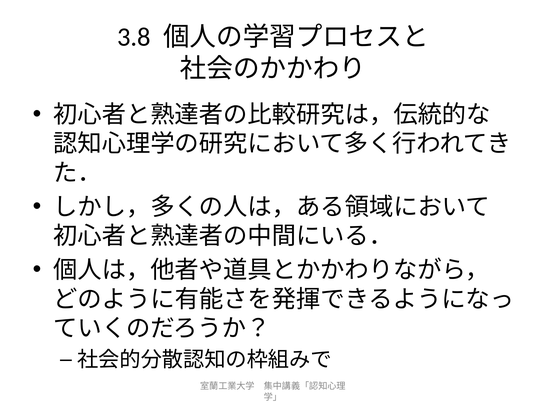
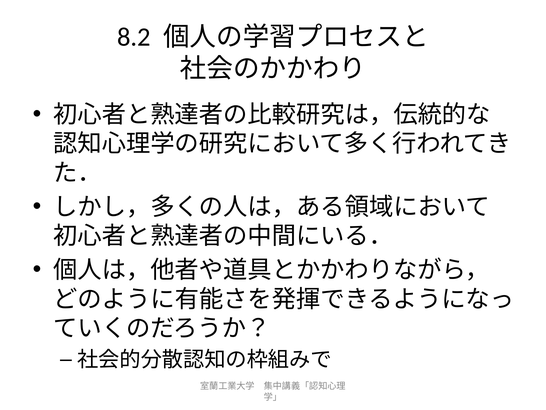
3.8: 3.8 -> 8.2 (134, 37)
